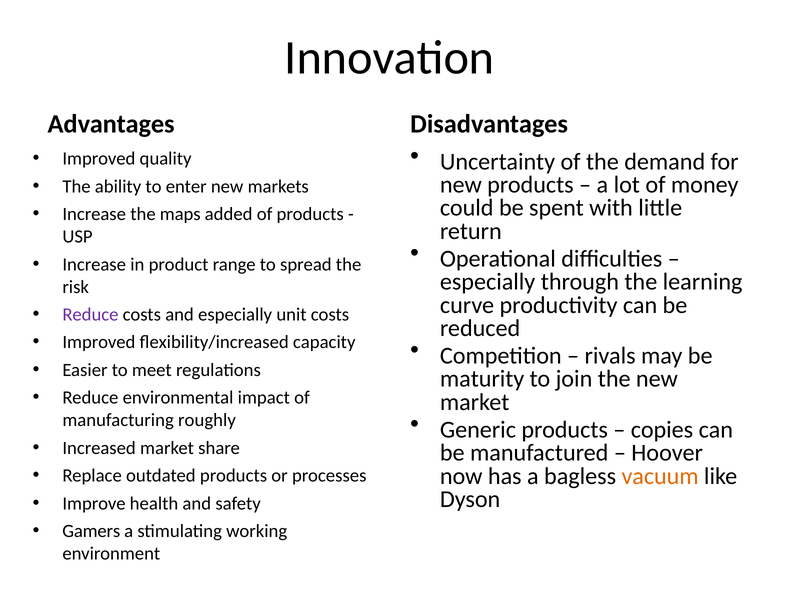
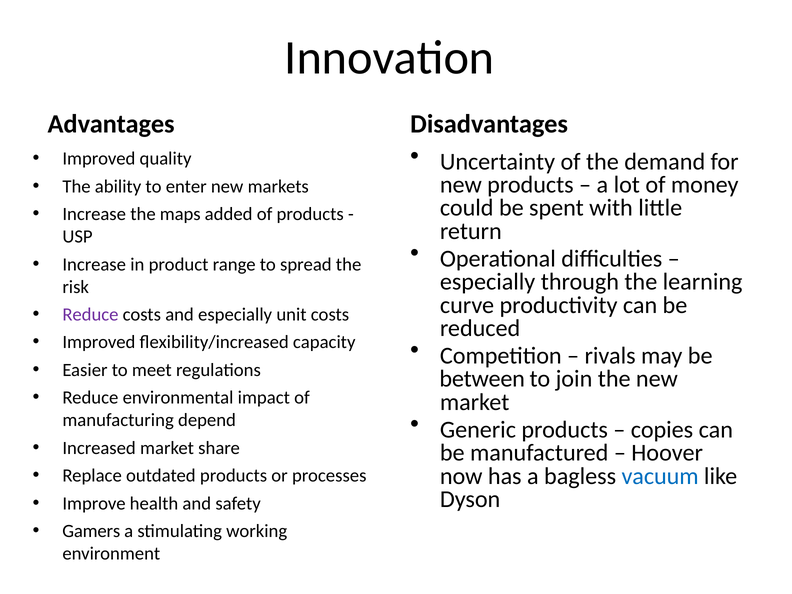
maturity: maturity -> between (482, 379)
roughly: roughly -> depend (207, 420)
vacuum colour: orange -> blue (660, 476)
